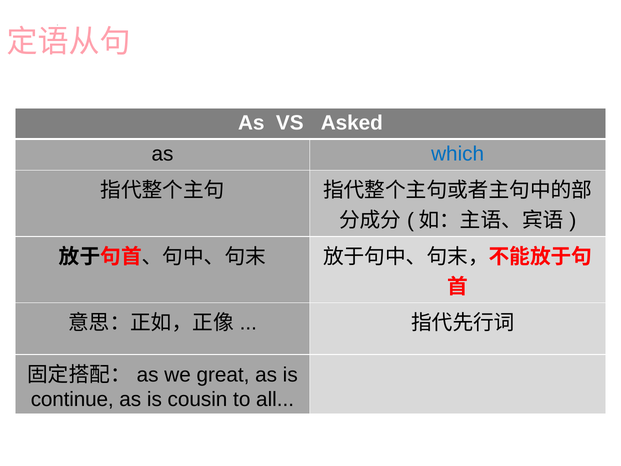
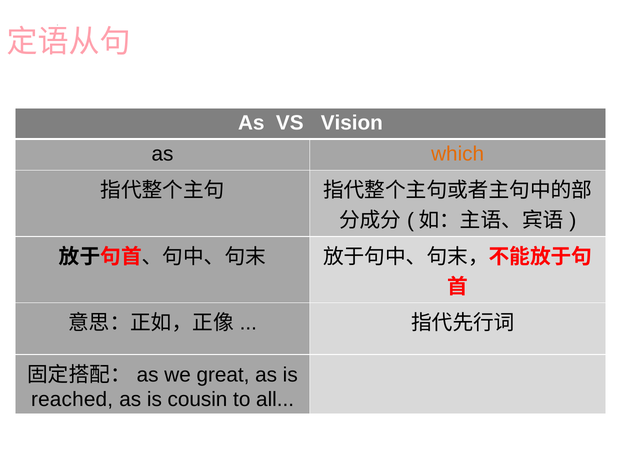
Asked: Asked -> Vision (352, 123)
which colour: blue -> orange (458, 154)
continue: continue -> reached (72, 399)
